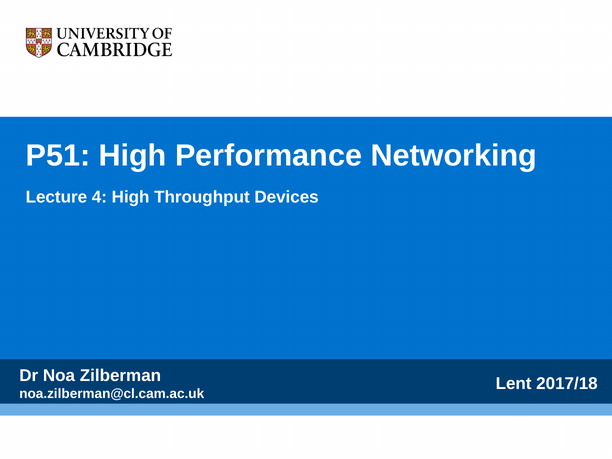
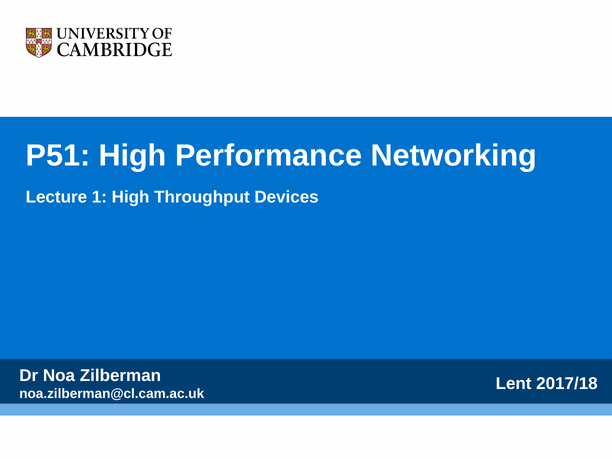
4: 4 -> 1 (99, 197)
